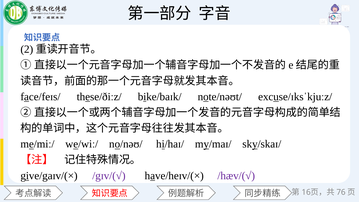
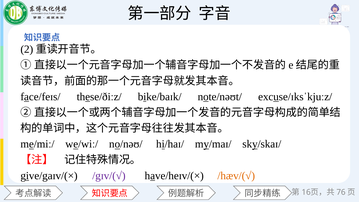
/hæv/(√ colour: purple -> orange (236, 176)
